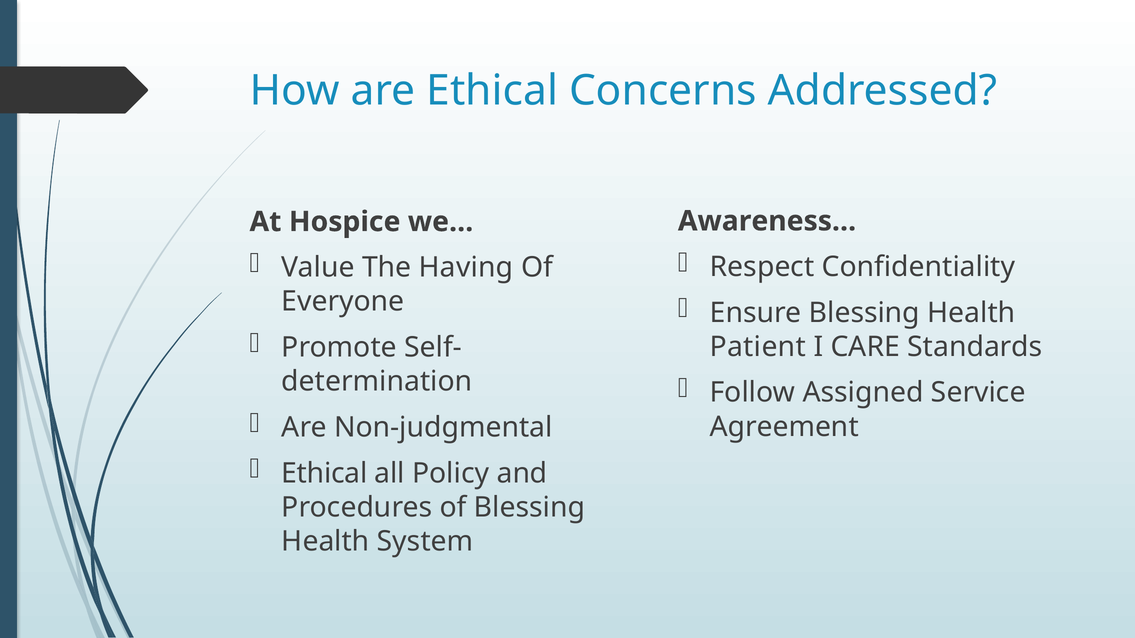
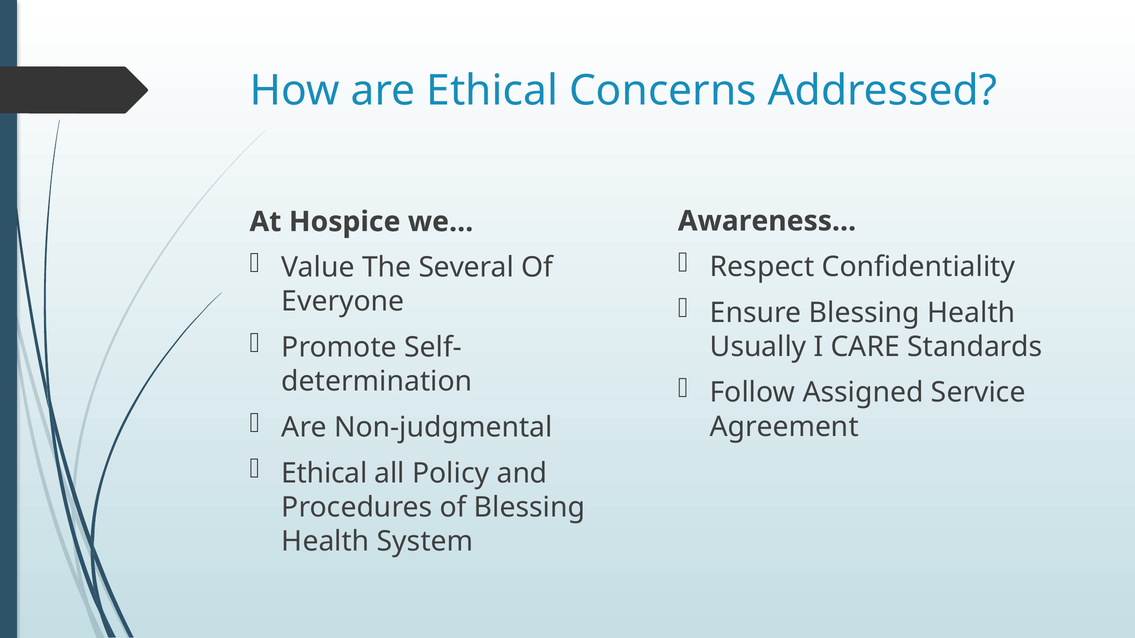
Having: Having -> Several (466, 268)
Patient: Patient -> Usually (758, 347)
